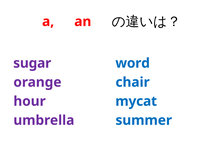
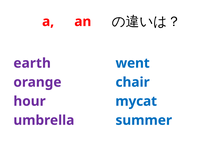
sugar: sugar -> earth (32, 63)
word: word -> went (133, 63)
